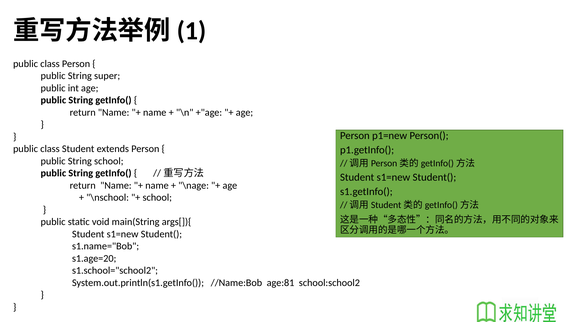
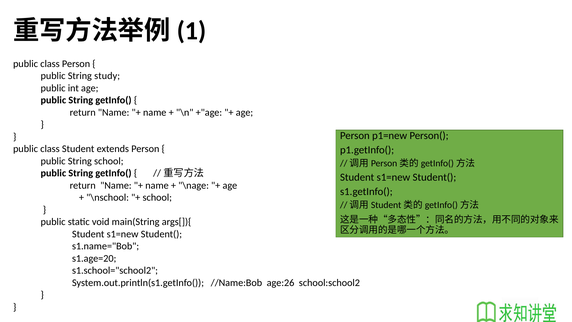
super: super -> study (107, 76)
age:81: age:81 -> age:26 (281, 282)
